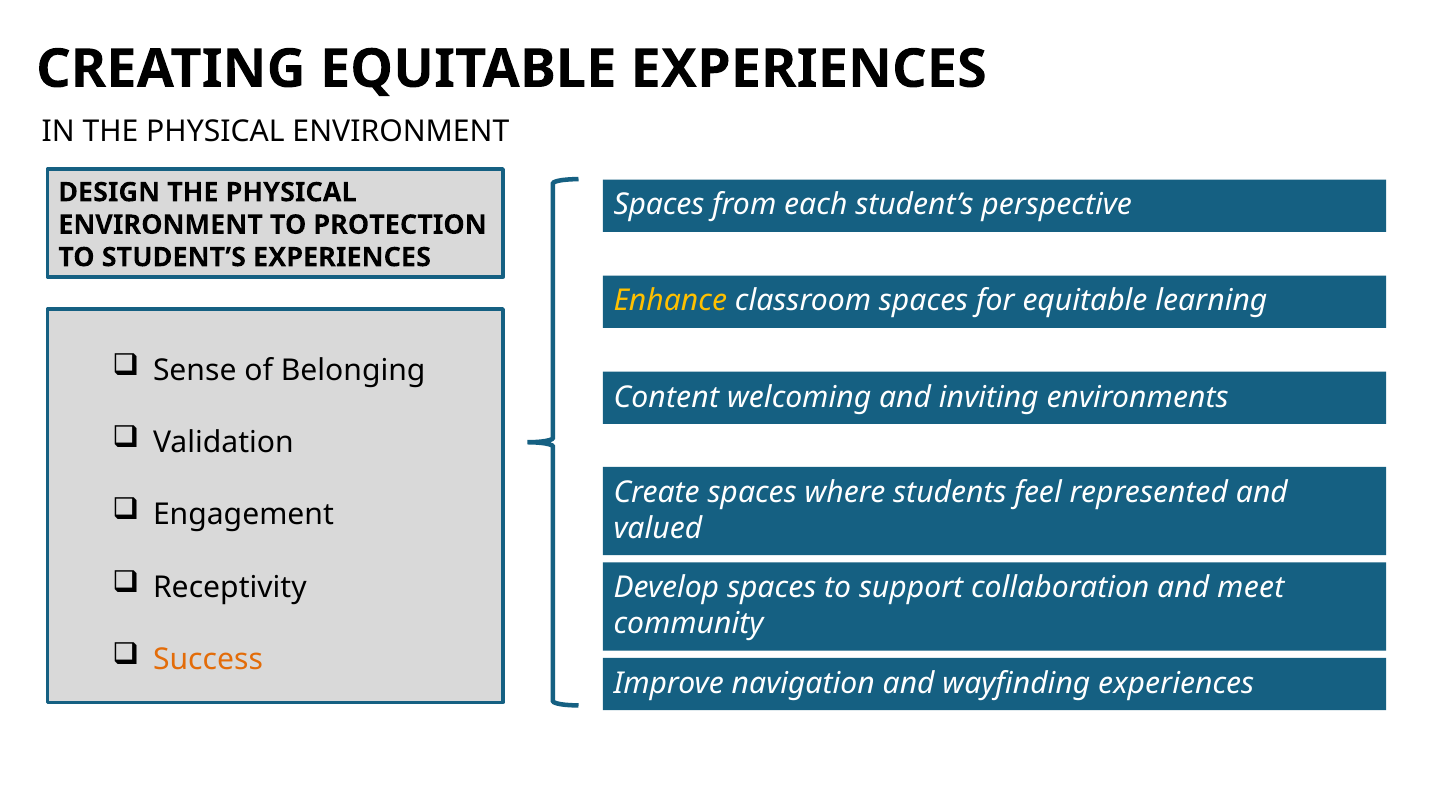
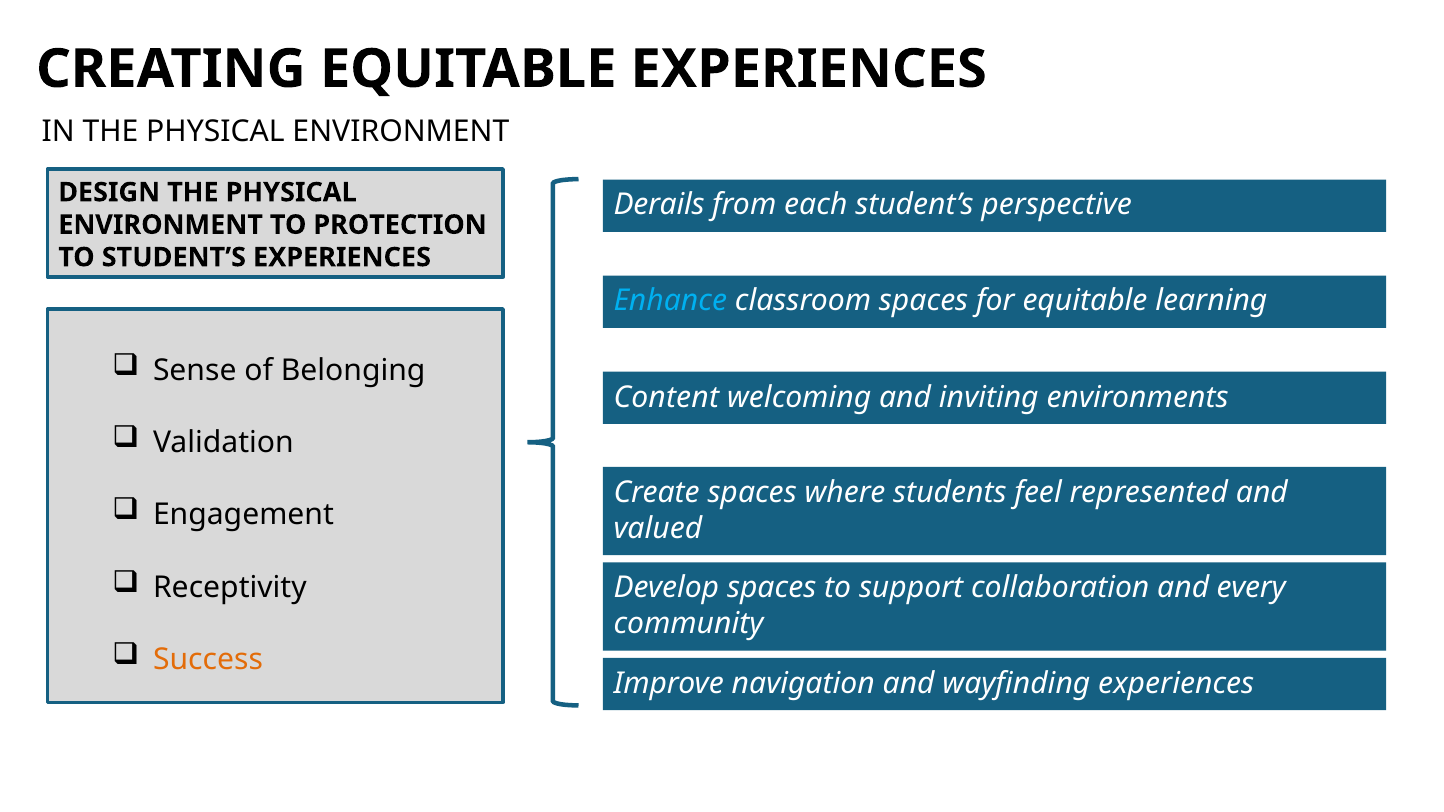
Spaces: Spaces -> Derails (659, 205)
Enhance colour: yellow -> light blue (670, 301)
meet: meet -> every (1251, 588)
